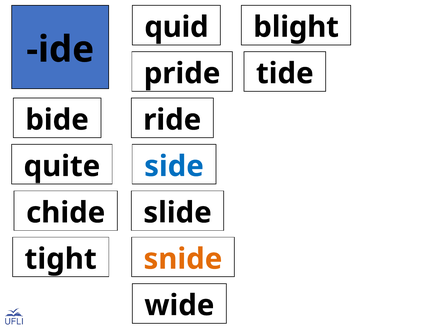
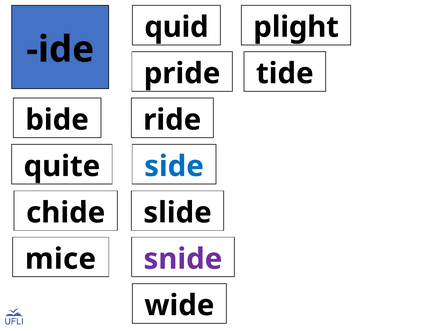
blight: blight -> plight (296, 27)
tight: tight -> mice (60, 259)
snide colour: orange -> purple (183, 259)
